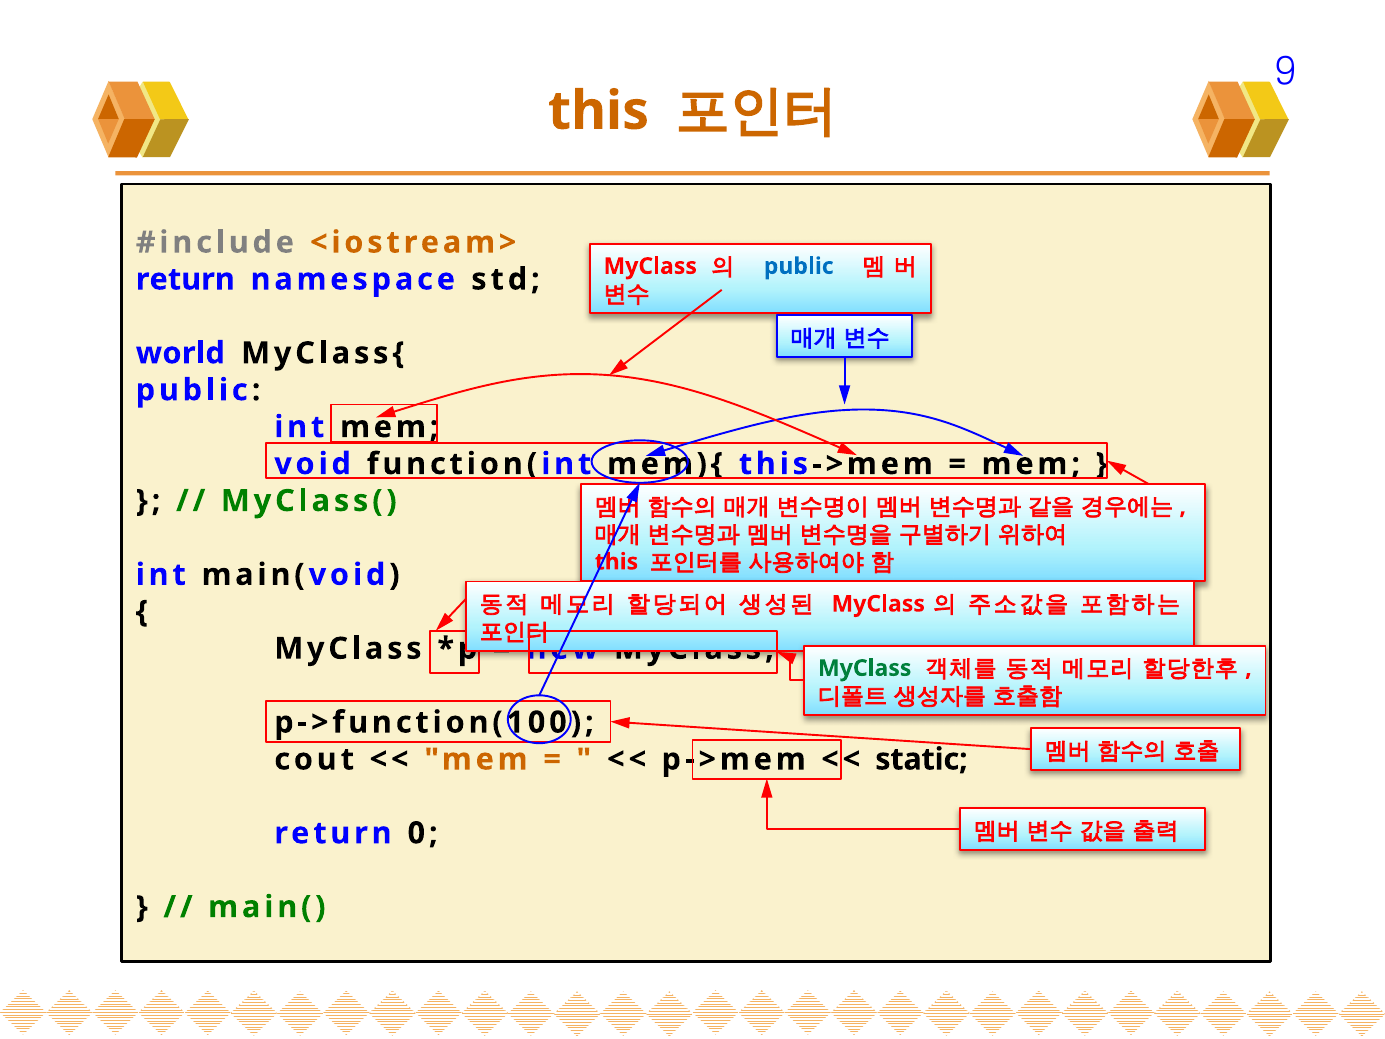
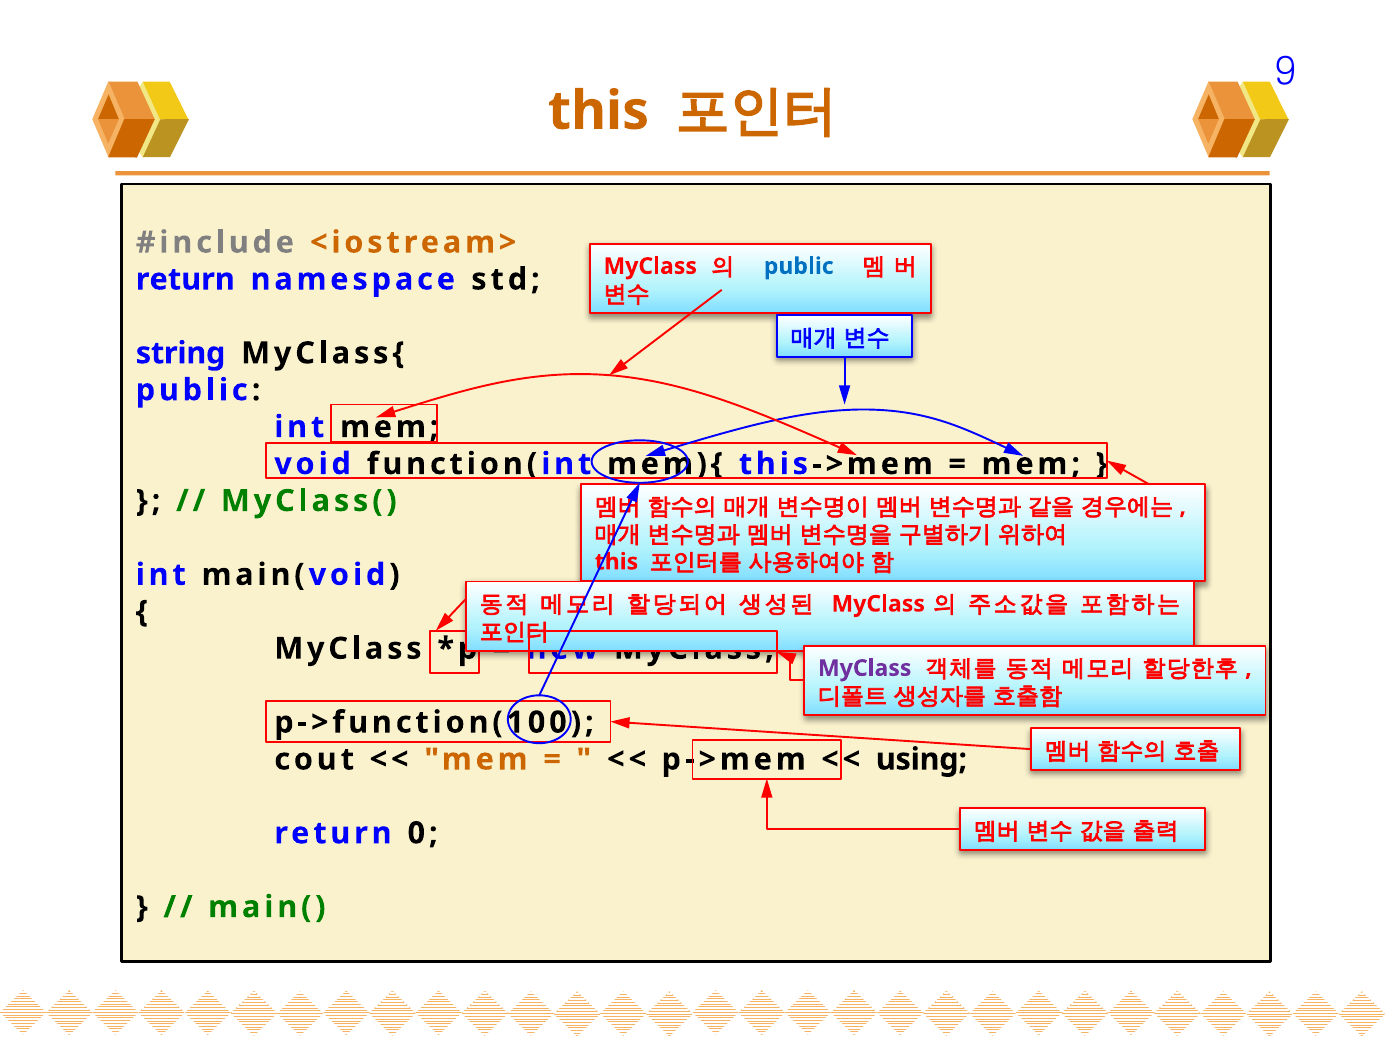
world: world -> string (181, 353)
MyClass colour: green -> purple (865, 668)
static: static -> using (921, 759)
